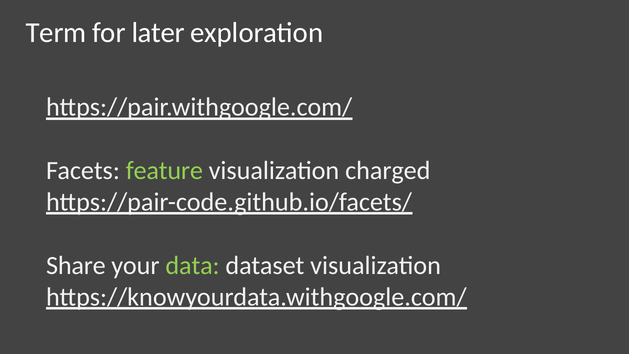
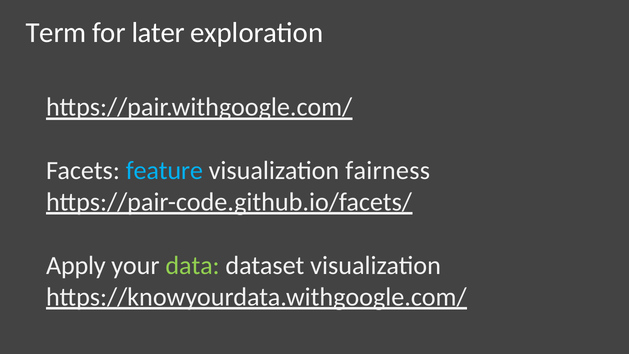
feature colour: light green -> light blue (164, 171)
charged: charged -> fairness (388, 171)
Share: Share -> Apply (76, 265)
